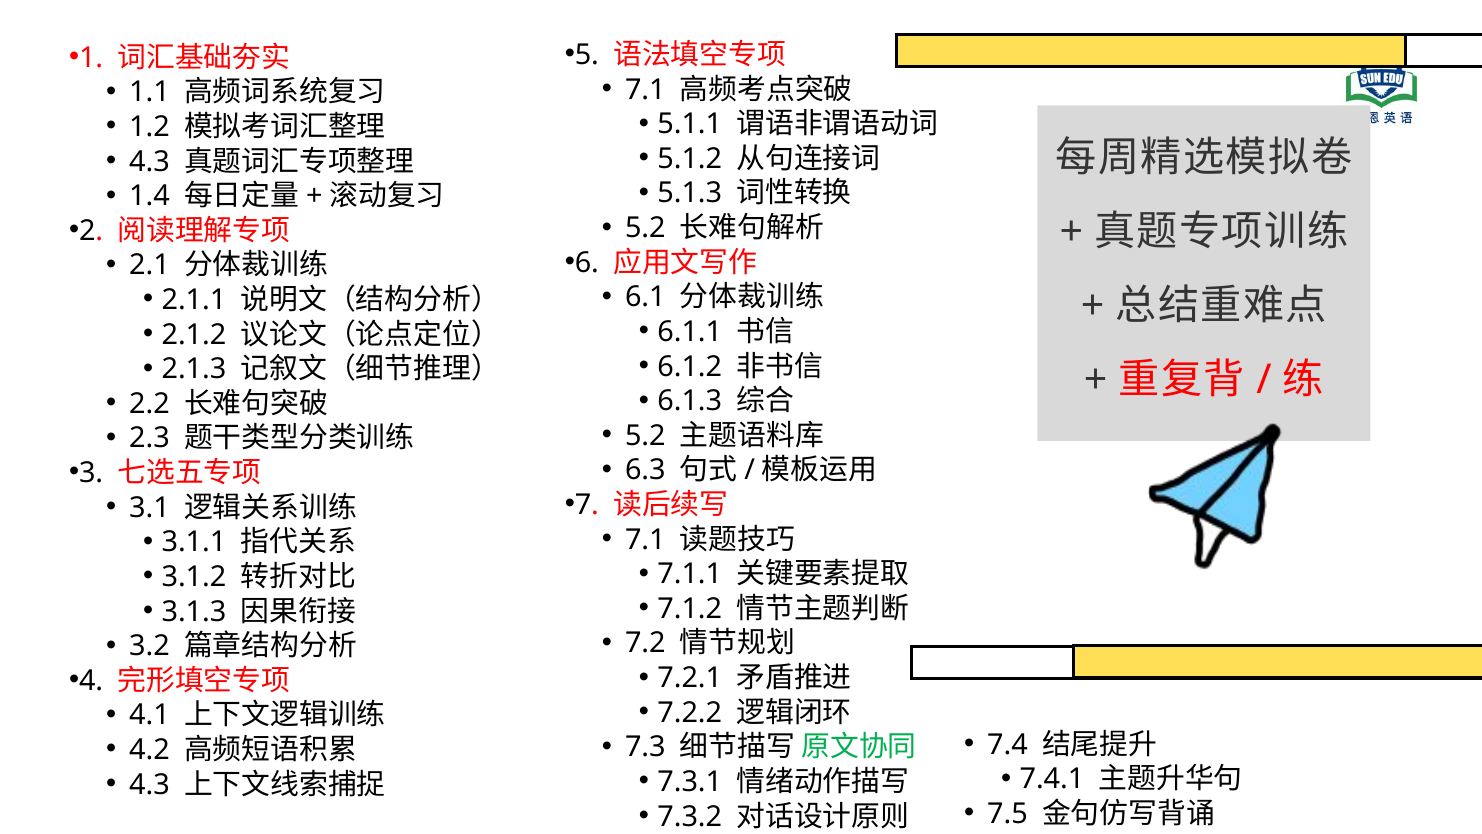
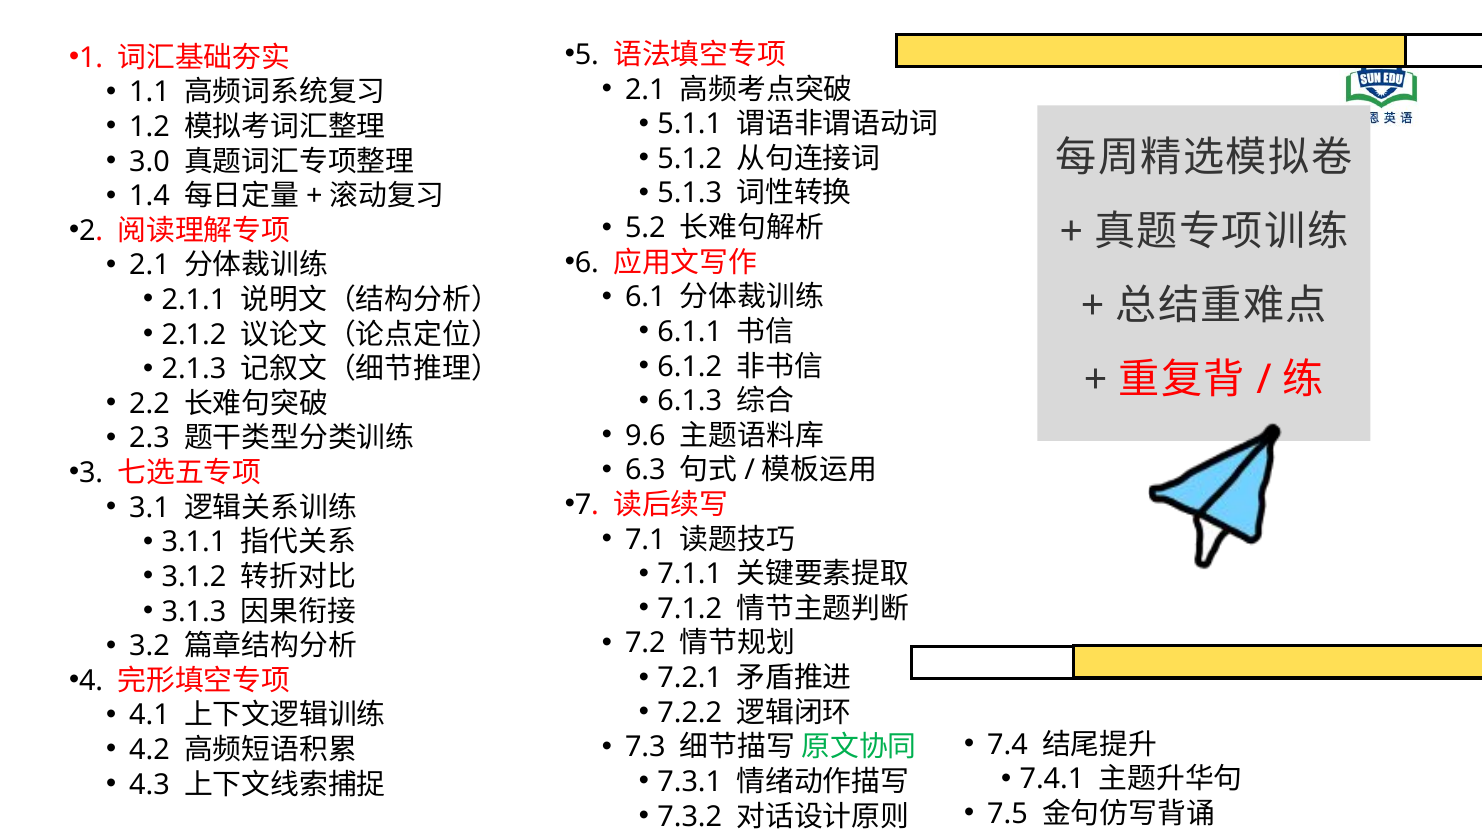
7.1: 7.1 -> 2.1 (645, 90)
4.3: 4.3 -> 3.0 (150, 161)
5.2: 5.2 -> 9.6 (645, 436)
